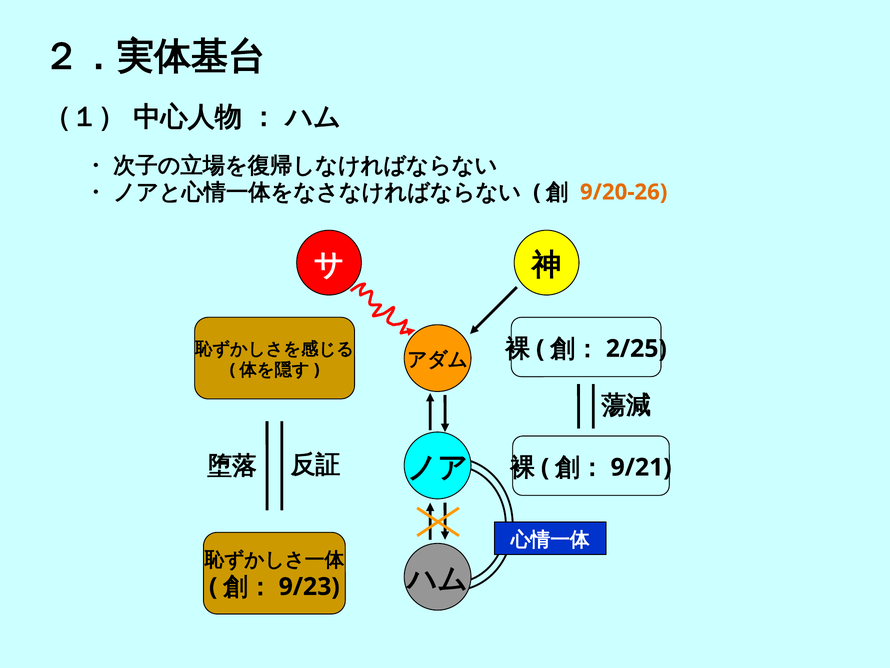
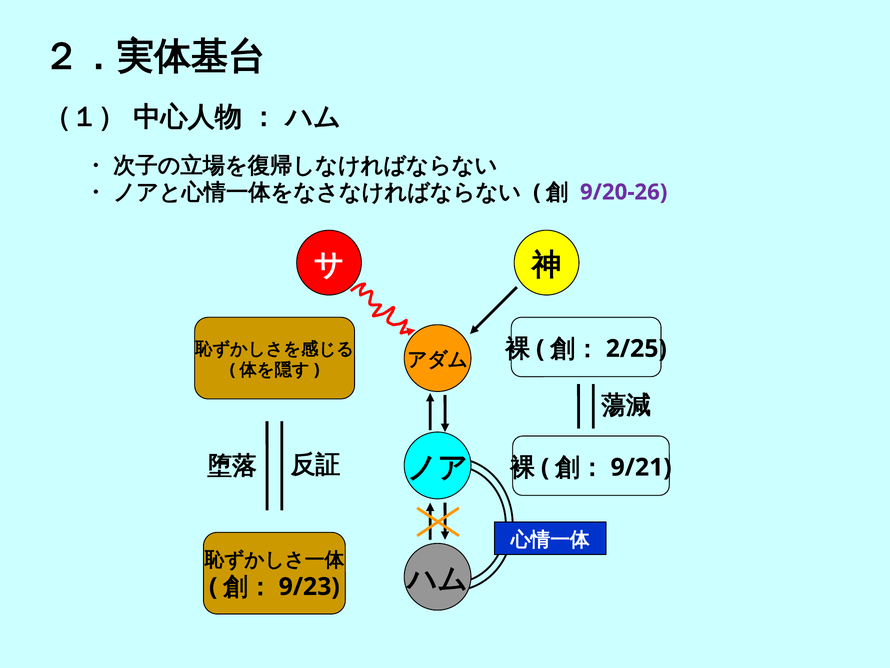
9/20-26 colour: orange -> purple (624, 192)
